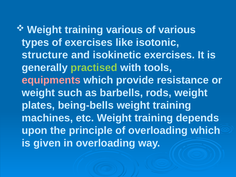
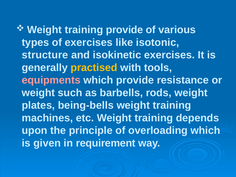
training various: various -> provide (124, 30)
practised colour: light green -> yellow (94, 68)
in overloading: overloading -> requirement (106, 143)
